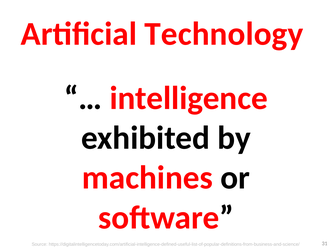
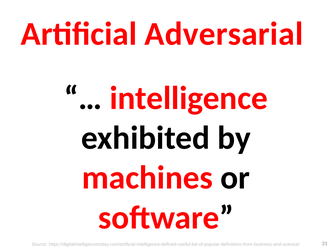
Technology: Technology -> Adversarial (224, 34)
